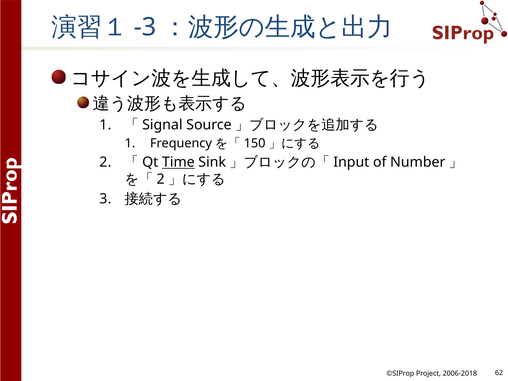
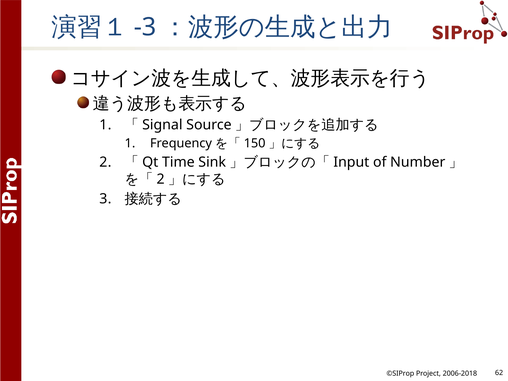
Time underline: present -> none (178, 162)
